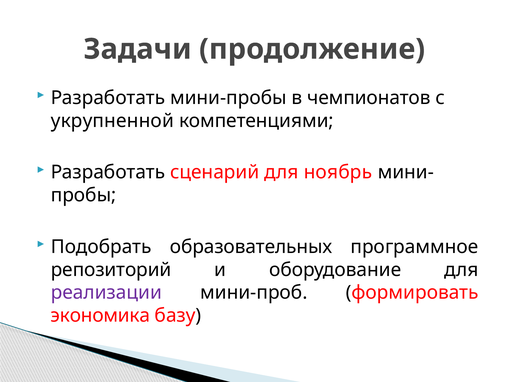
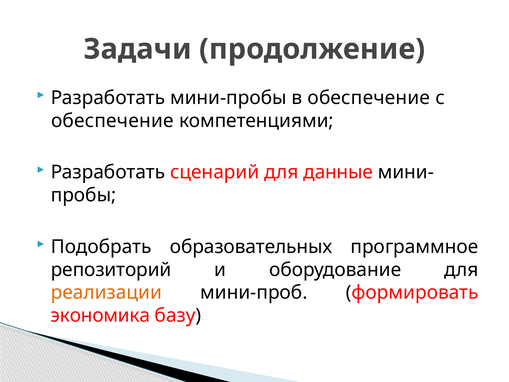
в чемпионатов: чемпионатов -> обеспечение (369, 98)
укрупненной: укрупненной -> обеспечение (112, 121)
ноябрь: ноябрь -> данные (338, 172)
реализации colour: purple -> orange (106, 292)
